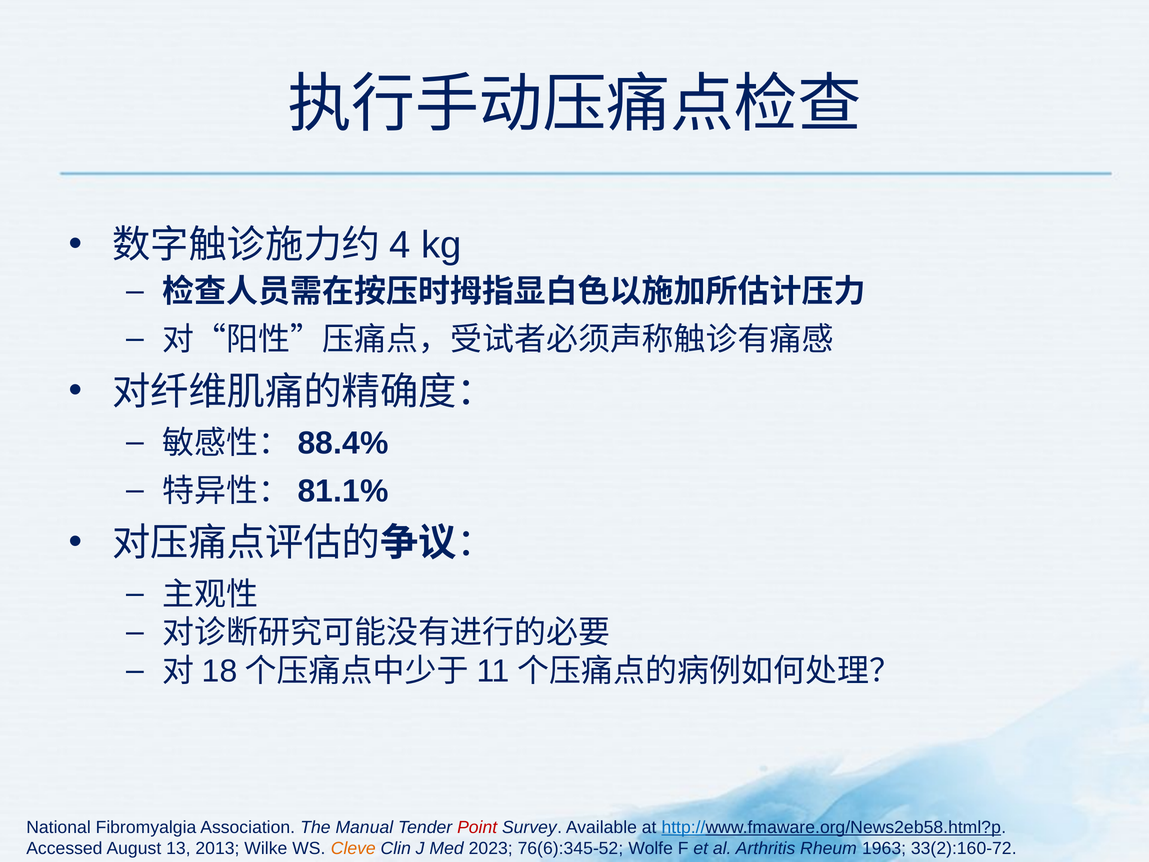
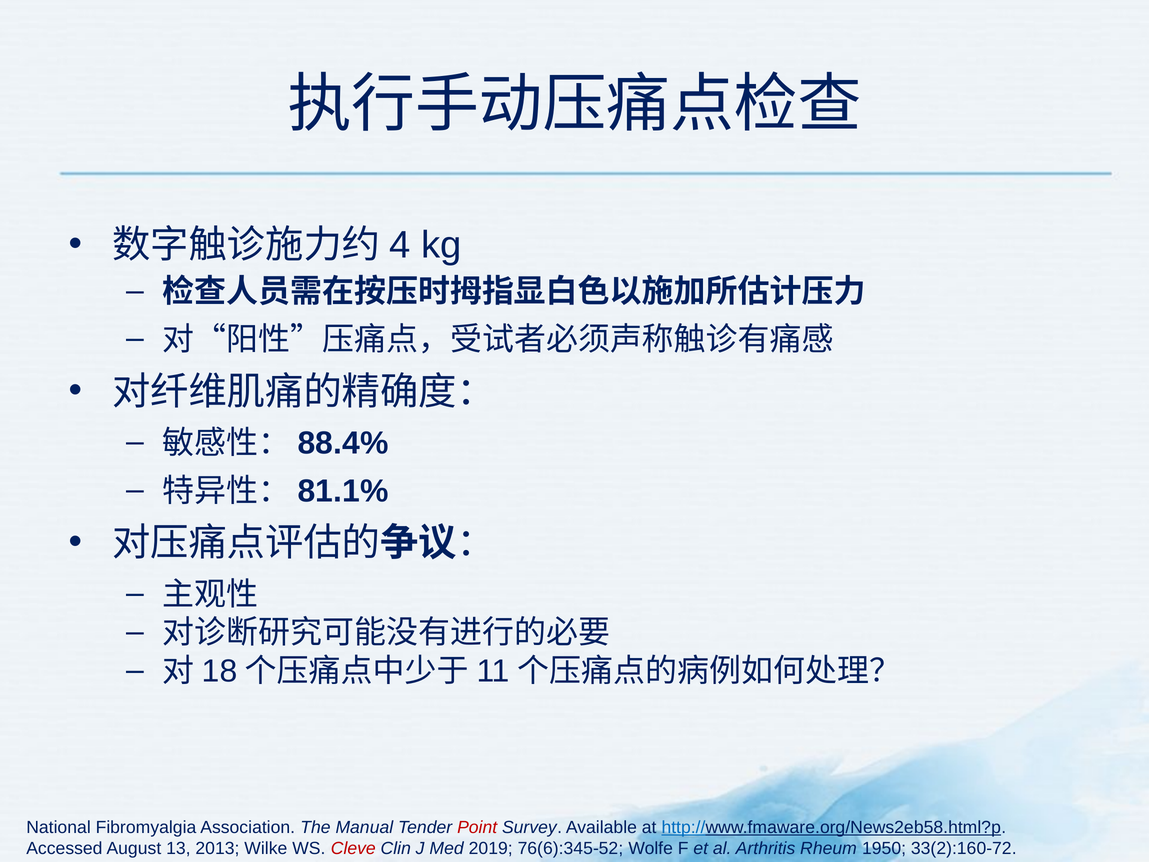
Cleve colour: orange -> red (353, 848)
2023: 2023 -> 2019 (491, 848)
1963: 1963 -> 1950 (884, 848)
